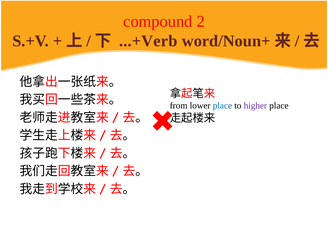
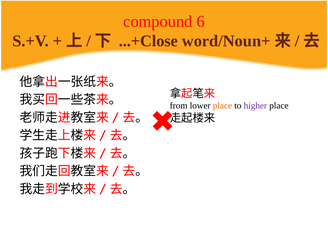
2: 2 -> 6 (201, 21)
...+Verb: ...+Verb -> ...+Close (148, 41)
place colour: blue -> orange (222, 106)
